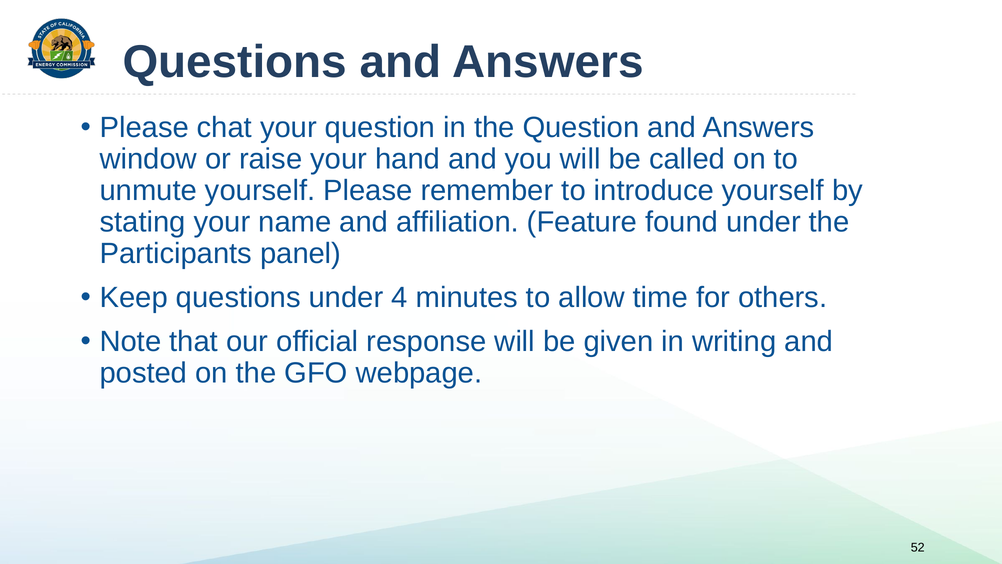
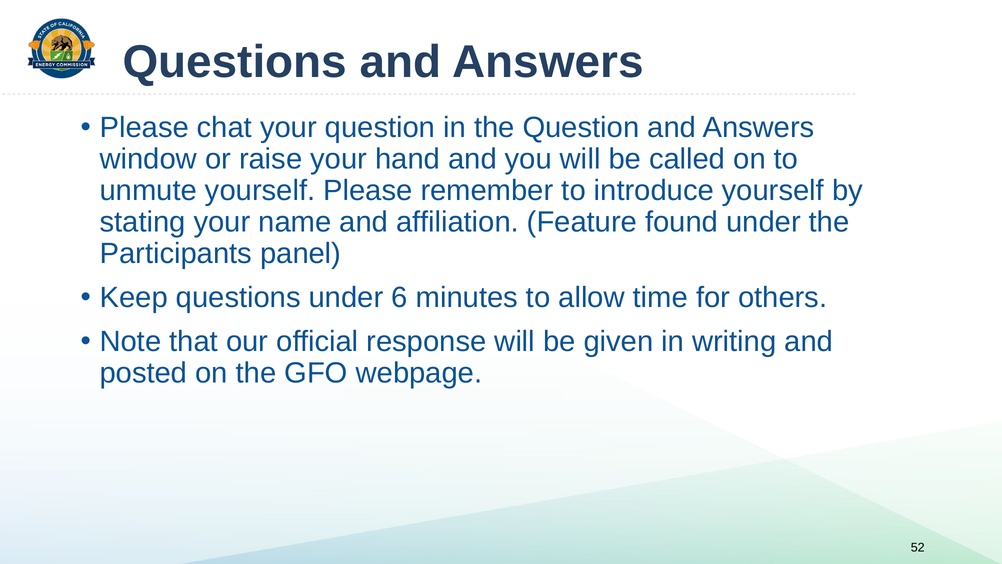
4: 4 -> 6 (400, 297)
